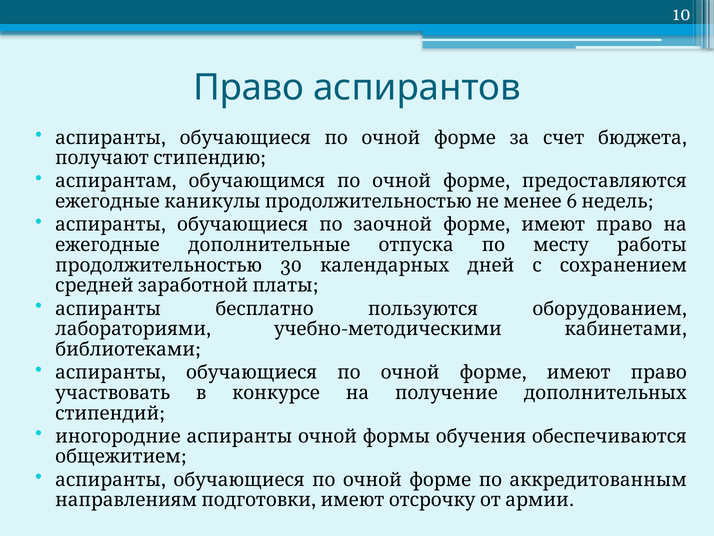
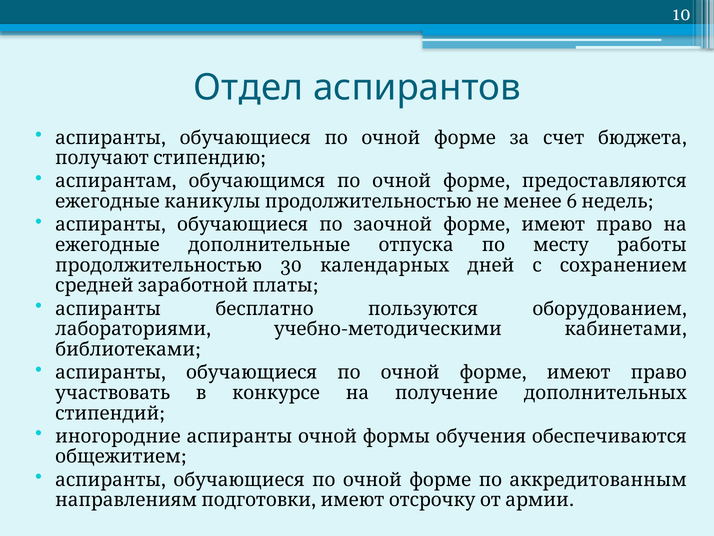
Право: Право -> Отдел (248, 88)
